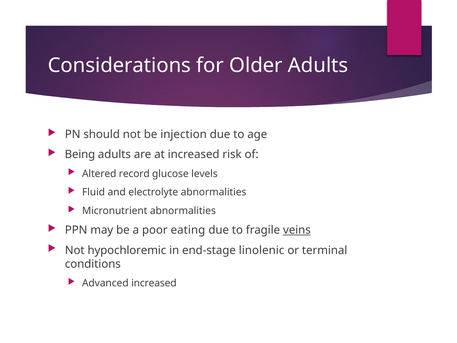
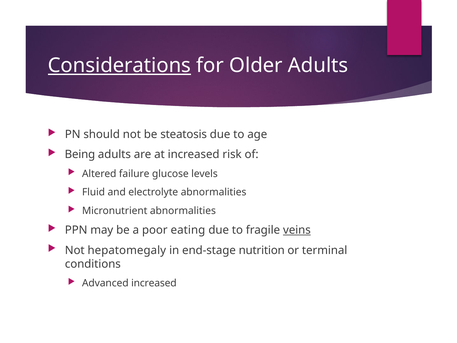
Considerations underline: none -> present (119, 65)
injection: injection -> steatosis (184, 134)
record: record -> failure (134, 174)
hypochloremic: hypochloremic -> hepatomegaly (127, 250)
linolenic: linolenic -> nutrition (262, 250)
